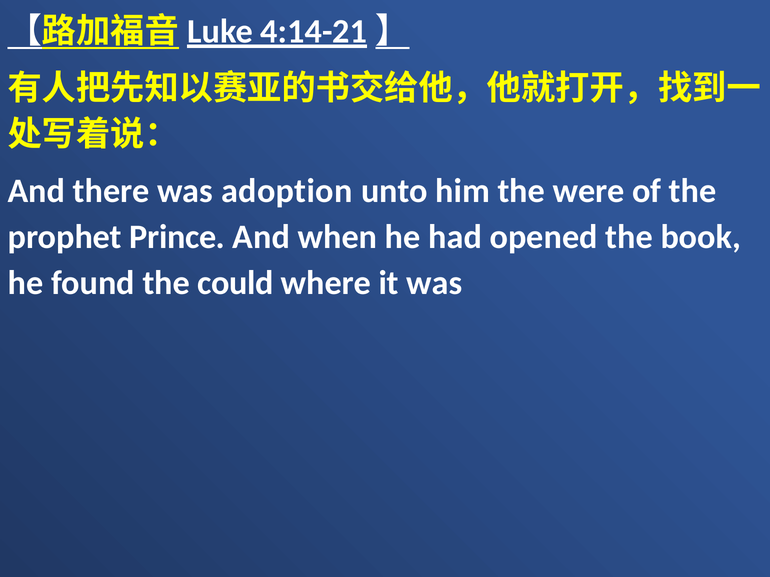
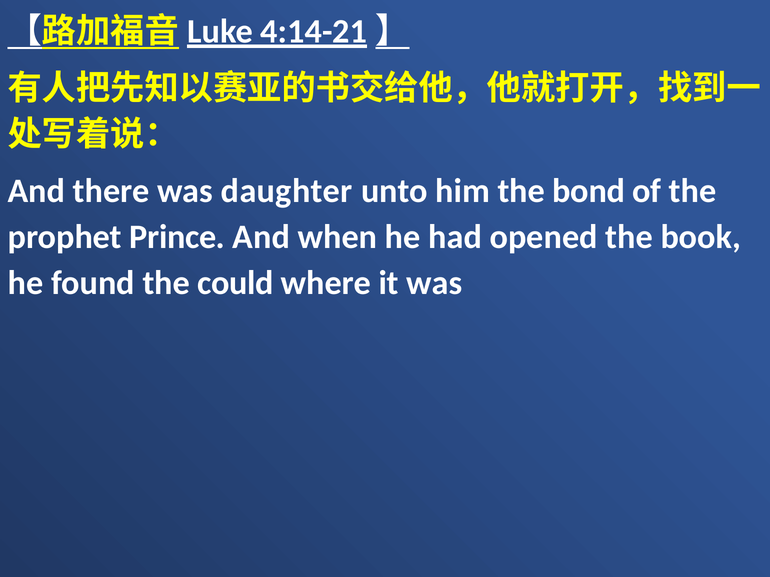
adoption: adoption -> daughter (287, 191)
were: were -> bond (589, 191)
